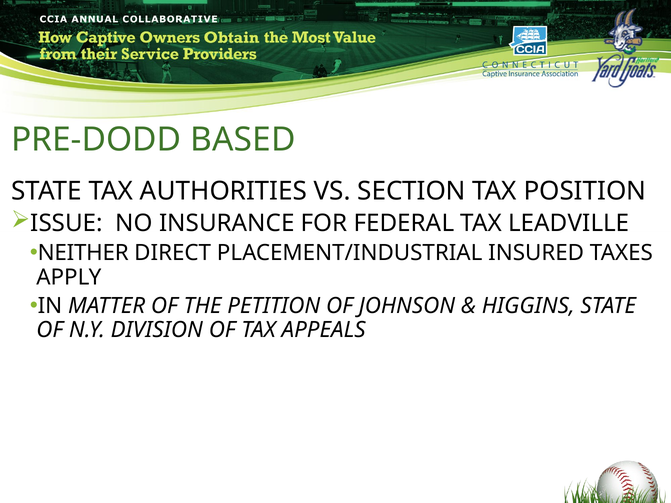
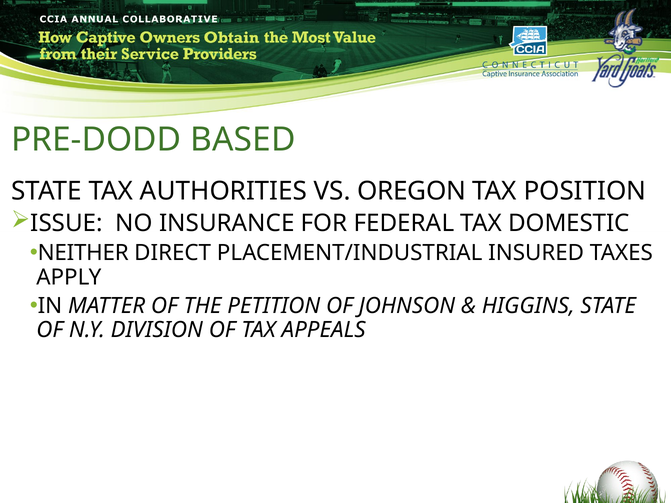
SECTION: SECTION -> OREGON (412, 191)
LEADVILLE: LEADVILLE -> DOMESTIC (569, 223)
